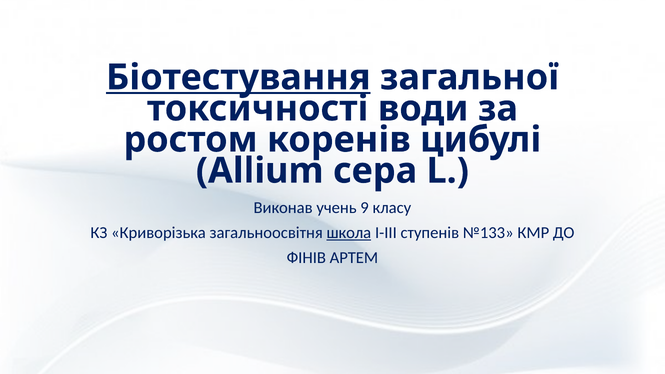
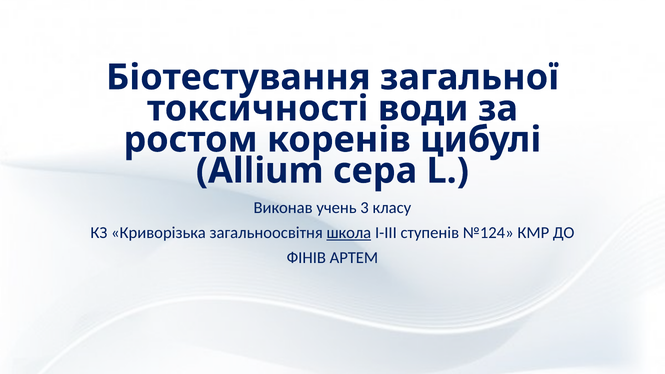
Біотестування underline: present -> none (238, 77)
9: 9 -> 3 (365, 208)
№133: №133 -> №124 (488, 233)
